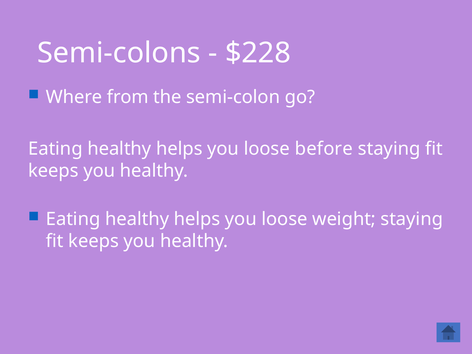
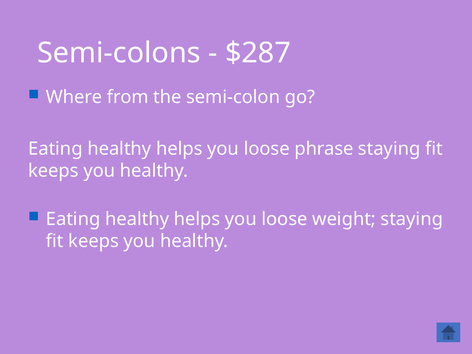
$228: $228 -> $287 (258, 53)
before: before -> phrase (324, 149)
